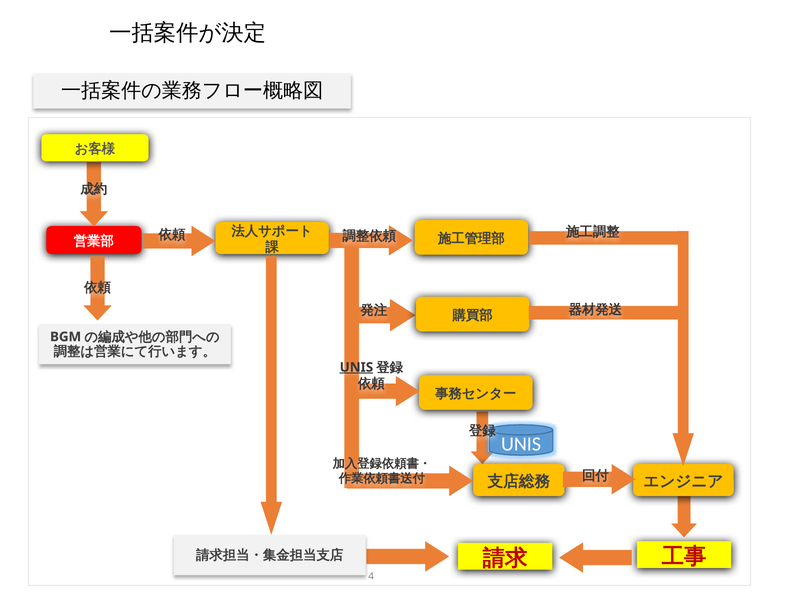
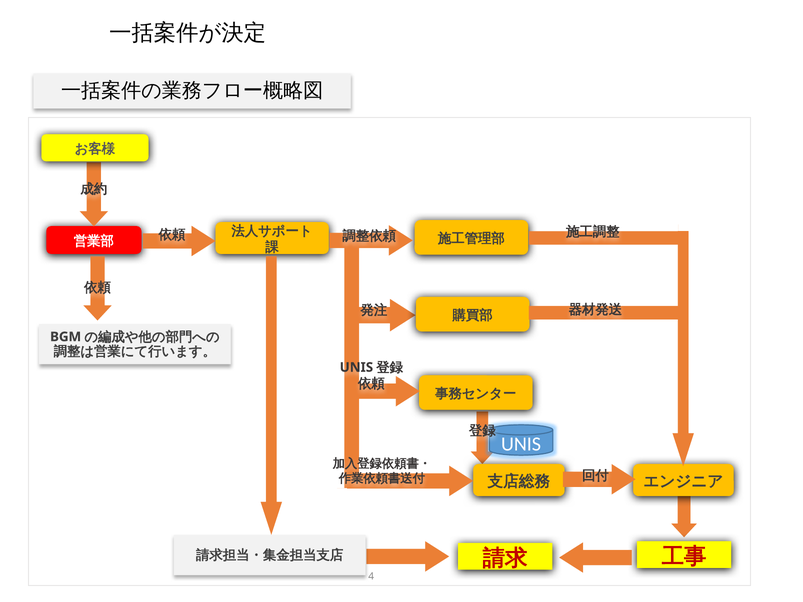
UNIS underline: present -> none (356, 367)
